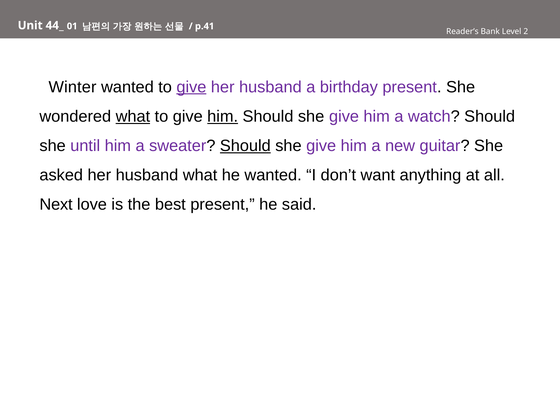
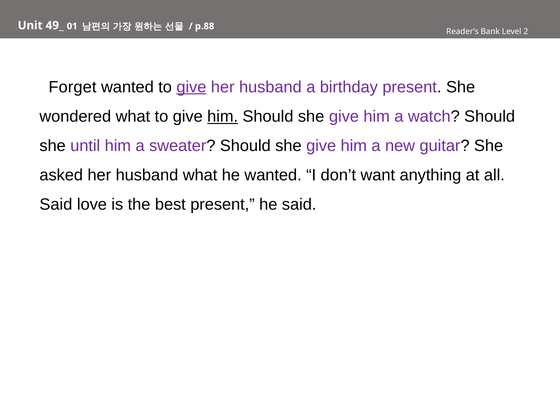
44_: 44_ -> 49_ (55, 25)
p.41: p.41 -> p.88 (205, 26)
Winter: Winter -> Forget (72, 87)
what underline: present -> none (133, 116)
Should underline: present -> none (245, 146)
Next: Next -> Said (56, 205)
